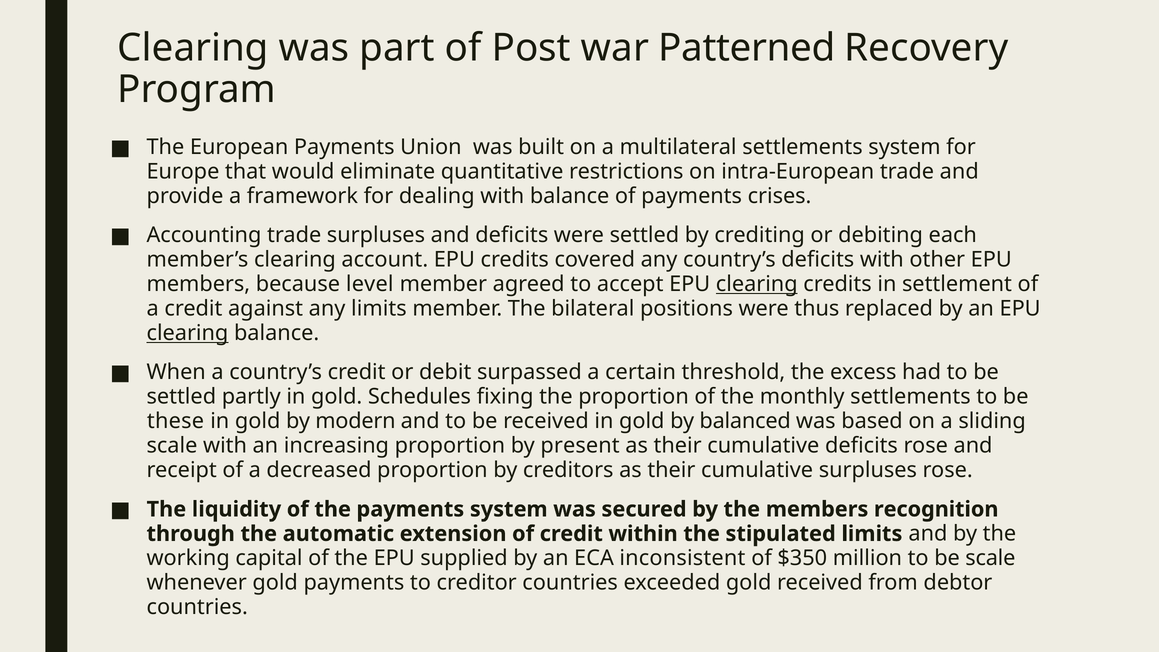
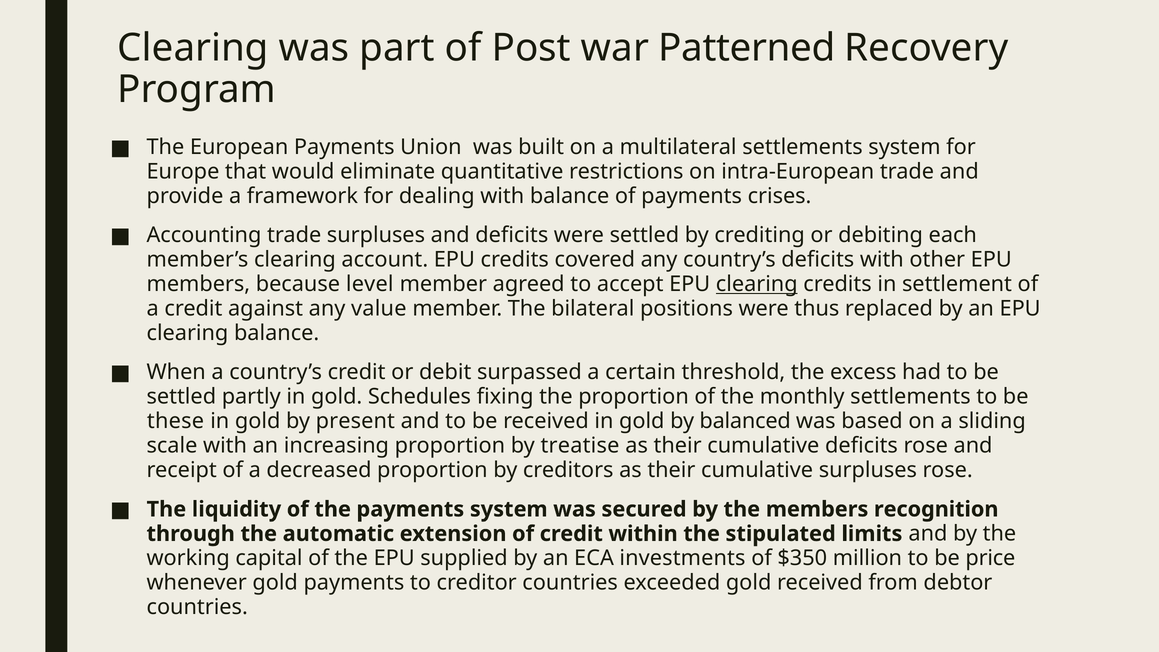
any limits: limits -> value (379, 309)
clearing underline: present -> none (187, 333)
modern: modern -> present (355, 421)
present: present -> treatise (580, 446)
inconsistent: inconsistent -> investments (682, 558)
be scale: scale -> price (990, 558)
